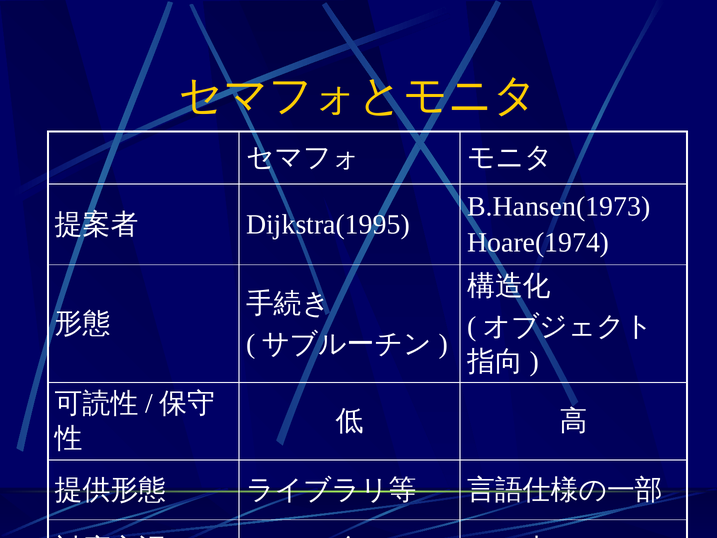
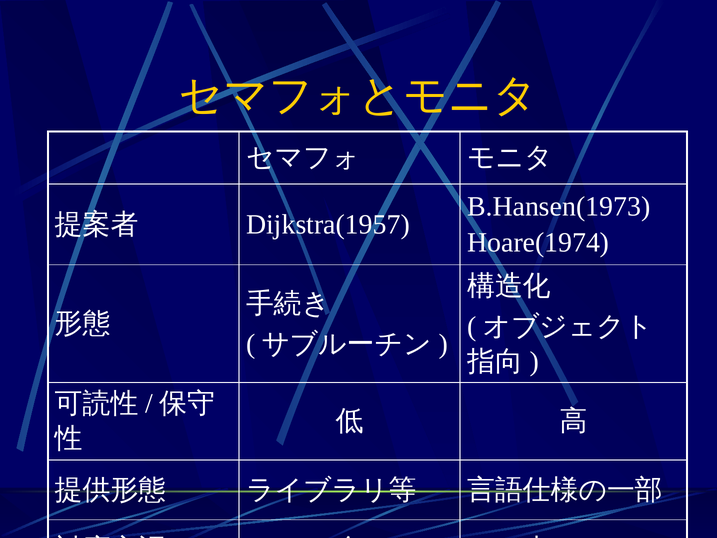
Dijkstra(1995: Dijkstra(1995 -> Dijkstra(1957 (328, 224)
